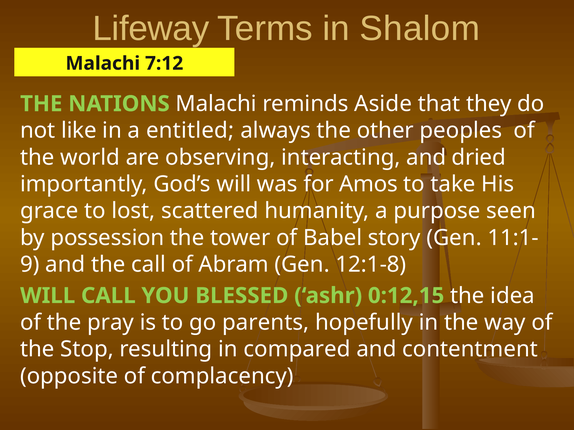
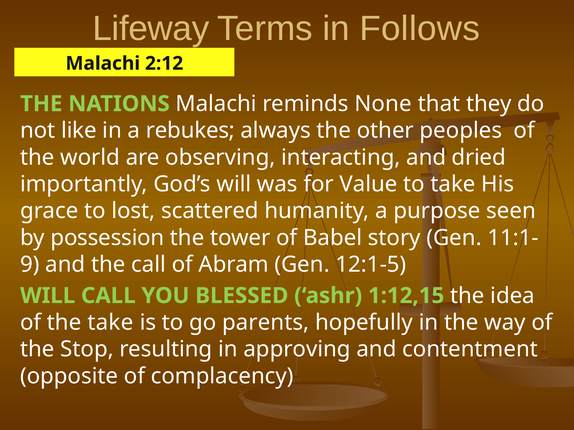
Shalom: Shalom -> Follows (420, 29)
7:12: 7:12 -> 2:12 (164, 63)
Aside: Aside -> None (383, 104)
entitled: entitled -> rebukes (190, 131)
Amos: Amos -> Value (369, 184)
12:1-8: 12:1-8 -> 12:1-5 (371, 265)
0:12,15: 0:12,15 -> 1:12,15 (406, 296)
the pray: pray -> take (110, 323)
compared: compared -> approving (297, 350)
